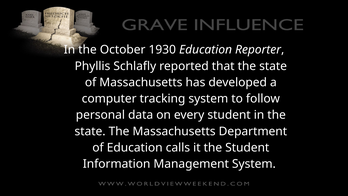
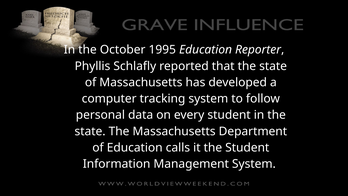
1930: 1930 -> 1995 (162, 50)
